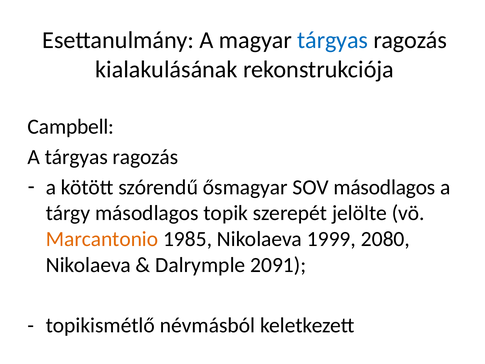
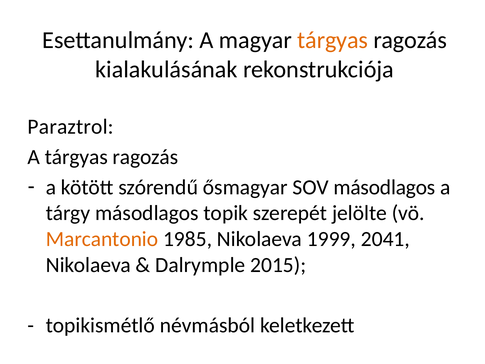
tárgyas colour: blue -> orange (333, 40)
Campbell: Campbell -> Paraztrol (71, 127)
2080: 2080 -> 2041 (385, 239)
2091: 2091 -> 2015 (278, 265)
